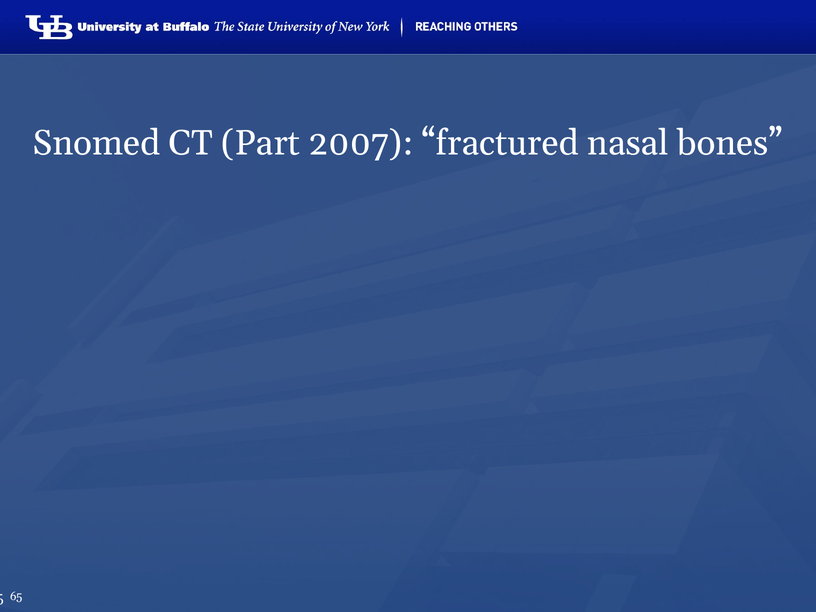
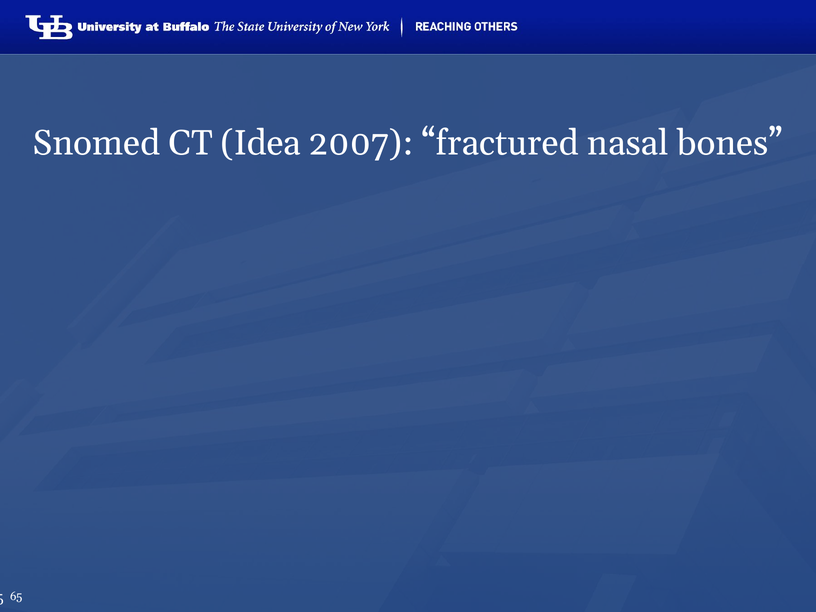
CT Part: Part -> Idea (261, 143)
